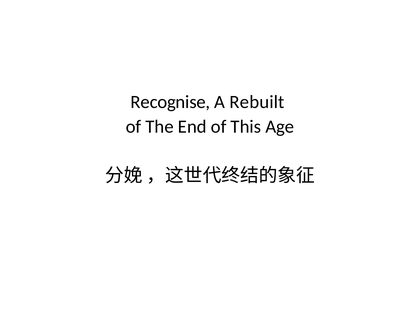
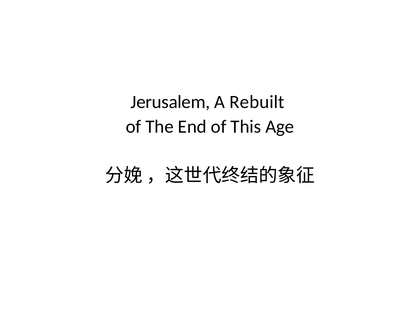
Recognise: Recognise -> Jerusalem (170, 102)
